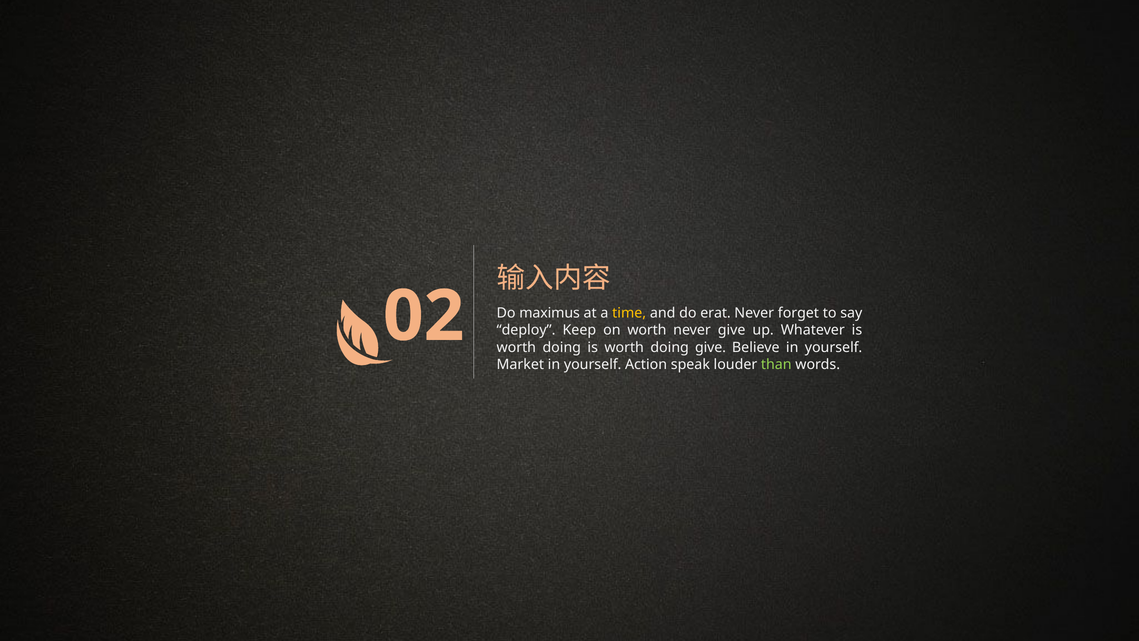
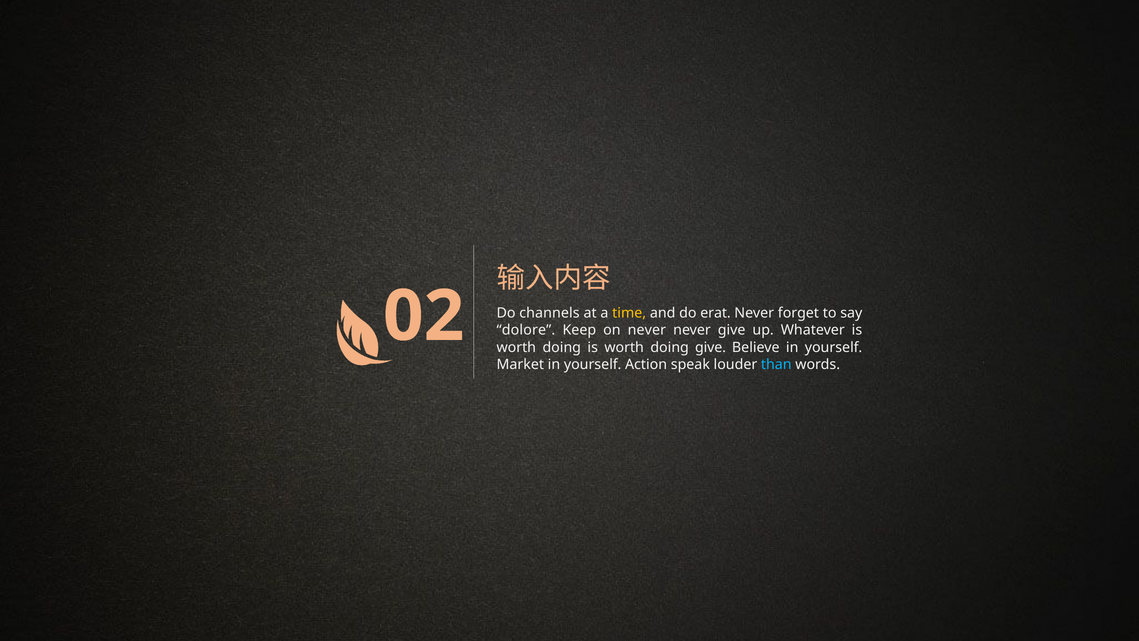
maximus: maximus -> channels (549, 313)
deploy: deploy -> dolore (526, 330)
on worth: worth -> never (647, 330)
than colour: light green -> light blue (776, 364)
